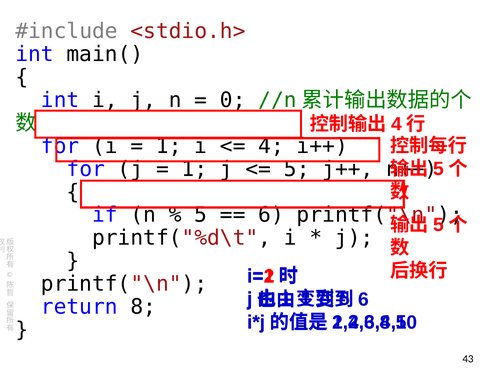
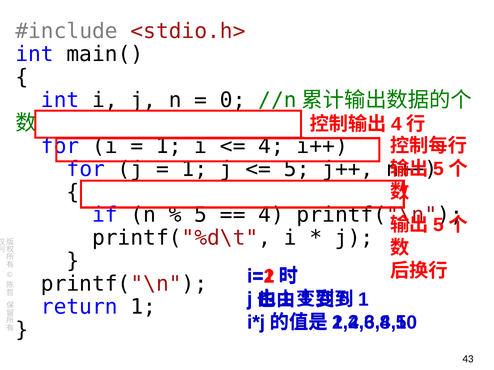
6: 6 -> 4 (271, 215)
6: 6 -> 1 (364, 300)
return 8: 8 -> 1 (143, 307)
